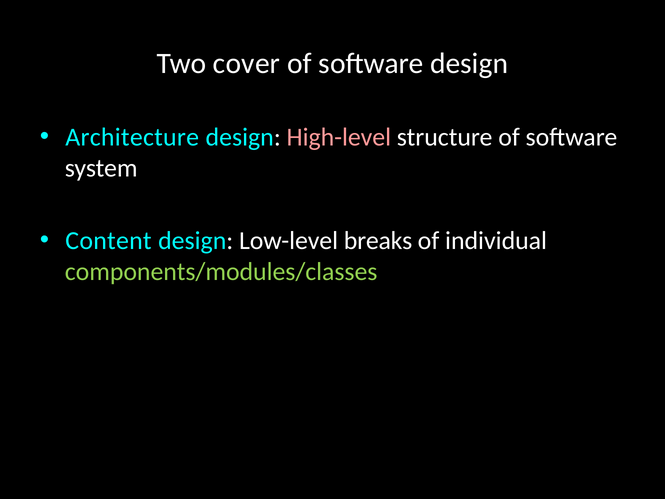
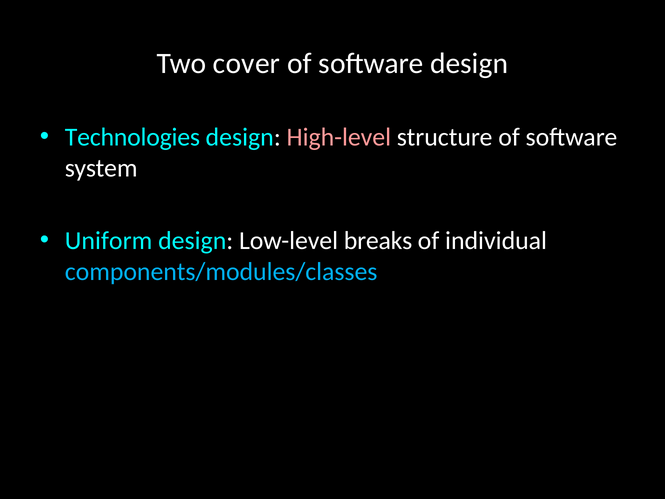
Architecture: Architecture -> Technologies (132, 137)
Content: Content -> Uniform (109, 241)
components/modules/classes colour: light green -> light blue (221, 272)
